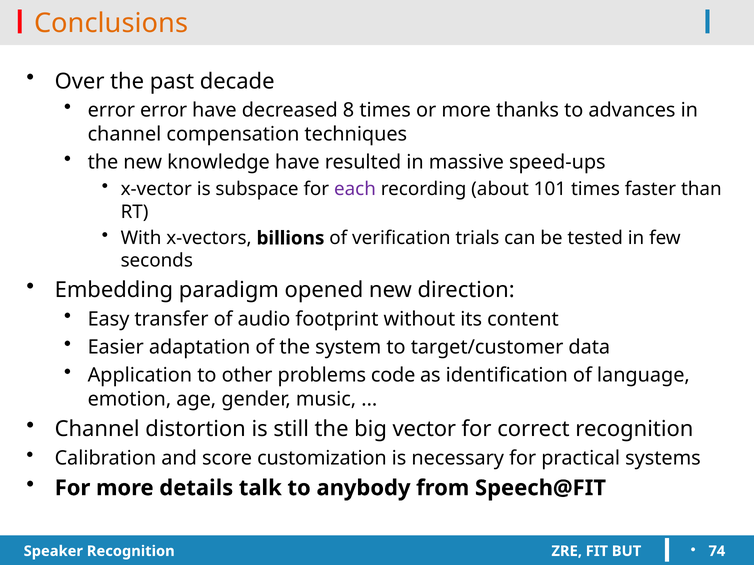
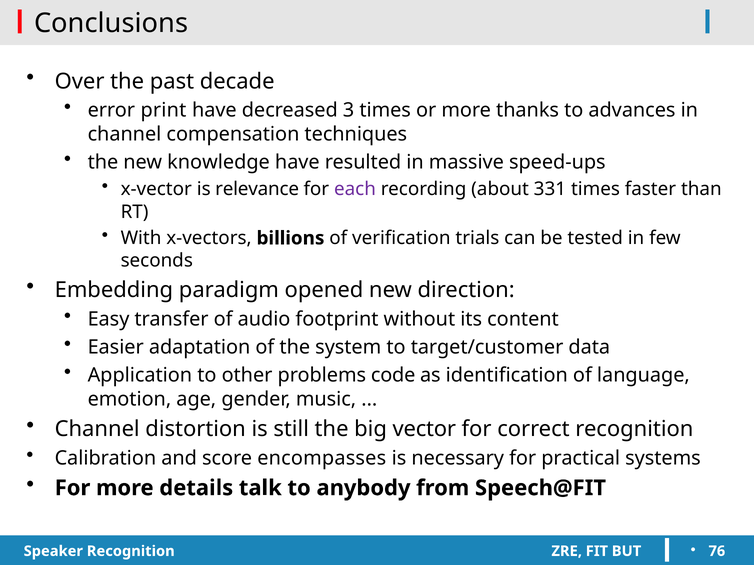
Conclusions colour: orange -> black (111, 23)
error error: error -> print (163, 111)
8: 8 -> 3 (349, 111)
subspace: subspace -> relevance (257, 189)
101: 101 -> 331 (550, 189)
customization: customization -> encompasses (322, 459)
74: 74 -> 76 (717, 552)
